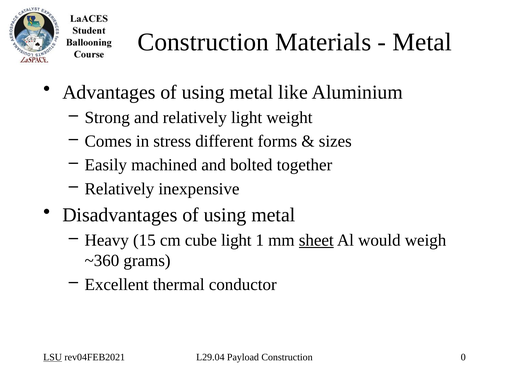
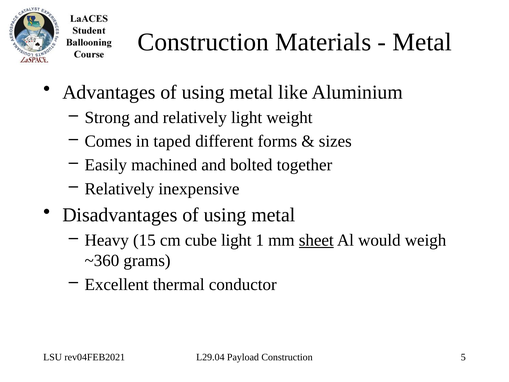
stress: stress -> taped (172, 141)
LSU underline: present -> none (53, 357)
0: 0 -> 5 (463, 357)
